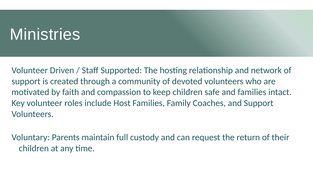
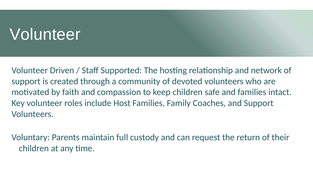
Ministries: Ministries -> Volunteer (45, 34)
